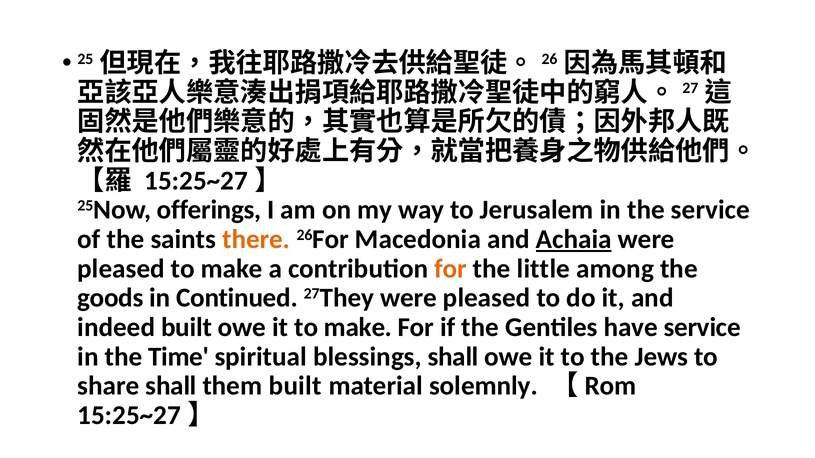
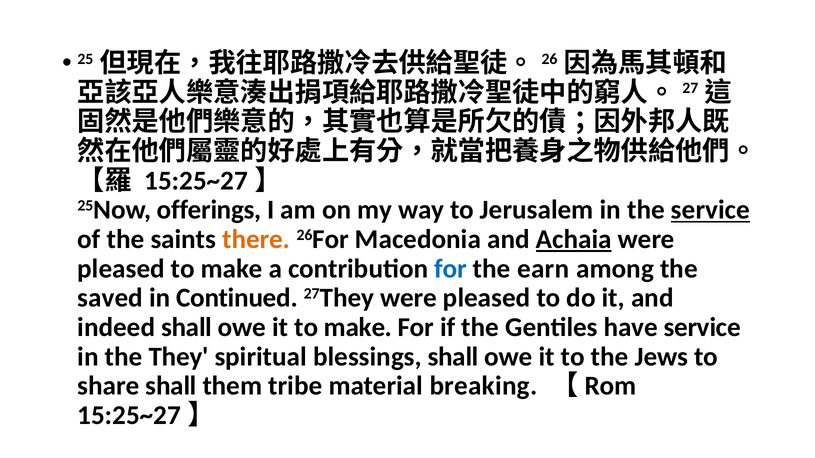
service underline: none -> present (710, 210)
for colour: orange -> blue (451, 269)
little: little -> earn (543, 269)
goods: goods -> saved (110, 298)
indeed built: built -> shall (187, 328)
Time: Time -> They (179, 357)
them built: built -> tribe (295, 386)
solemnly: solemnly -> breaking (483, 386)
